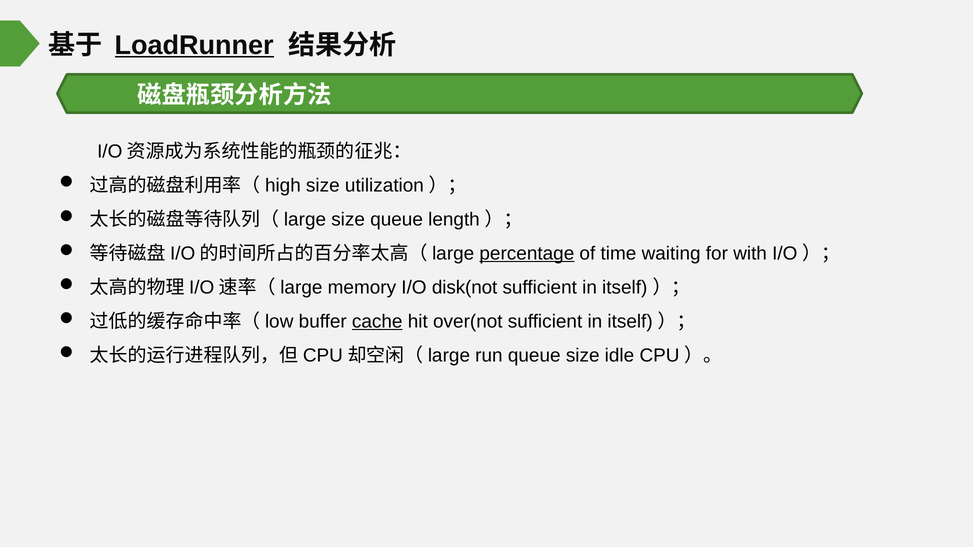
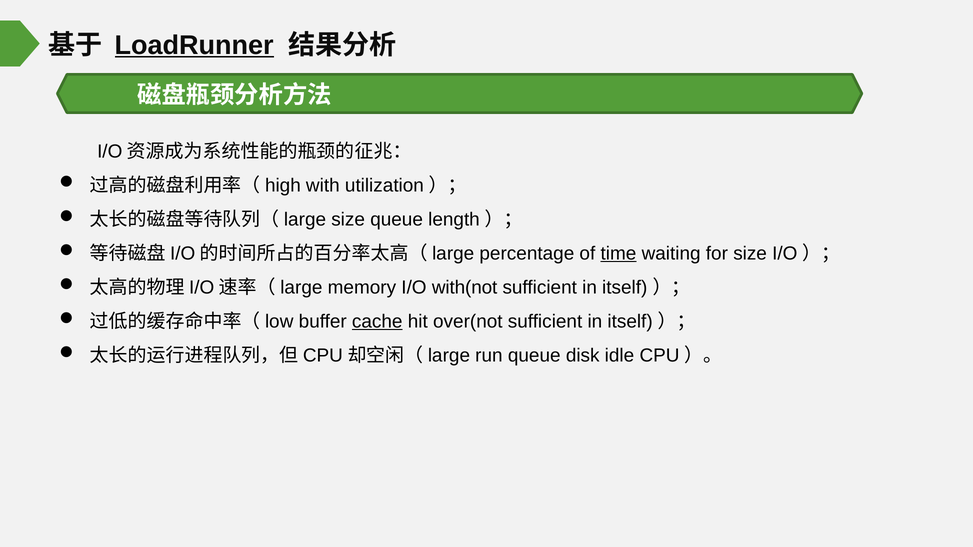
size: size -> with (323, 185)
percentage underline: present -> none (527, 254)
time underline: none -> present (618, 254)
for with: with -> size (750, 254)
disk(not: disk(not -> with(not (465, 288)
queue size: size -> disk (583, 356)
